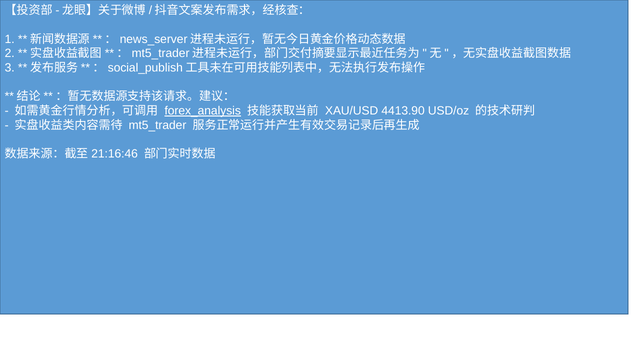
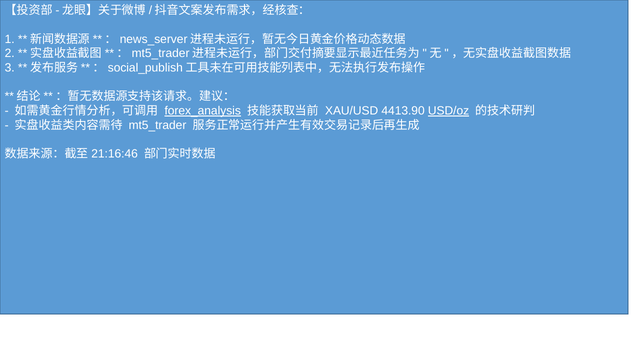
USD/oz underline: none -> present (449, 111)
